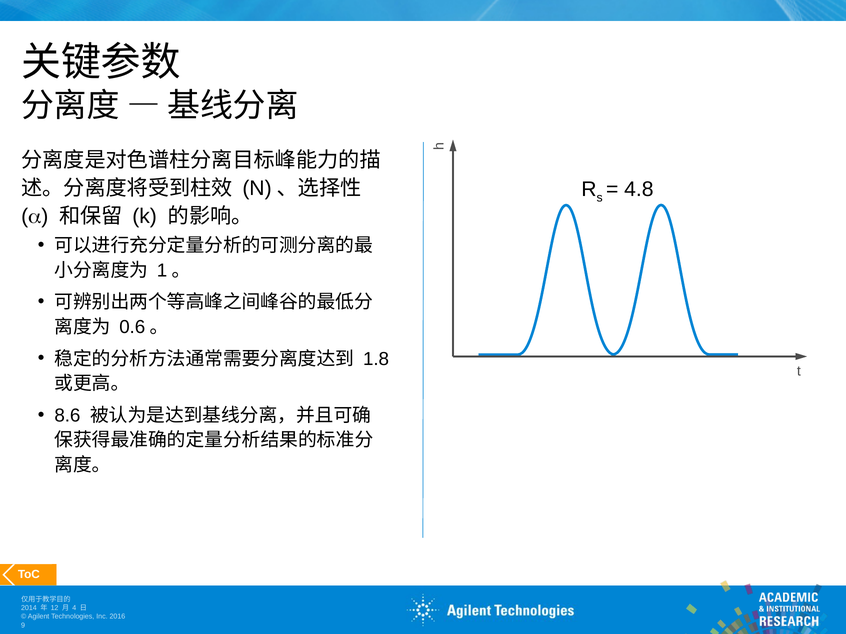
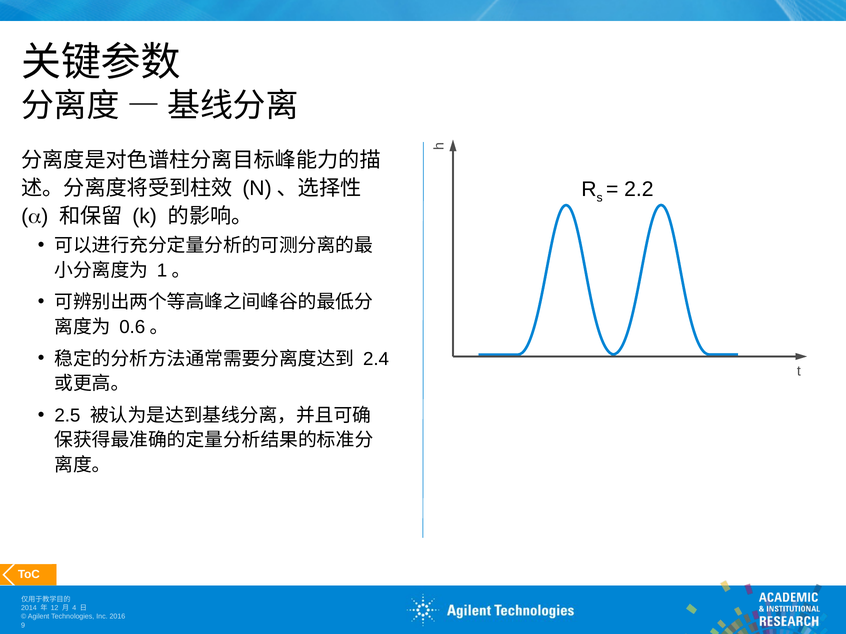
4.8: 4.8 -> 2.2 (639, 190)
1.8: 1.8 -> 2.4 (376, 359)
8.6: 8.6 -> 2.5 (67, 416)
